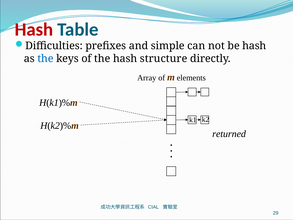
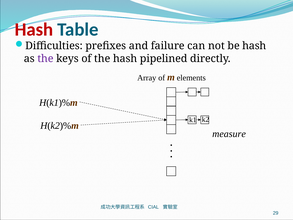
simple: simple -> failure (168, 46)
the colour: blue -> purple (45, 58)
structure: structure -> pipelined (164, 58)
returned: returned -> measure (229, 134)
